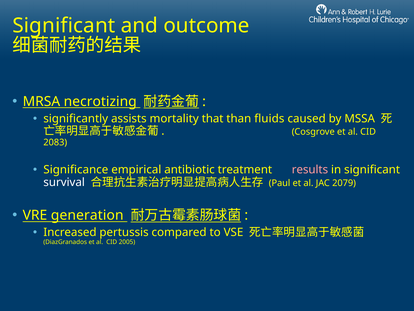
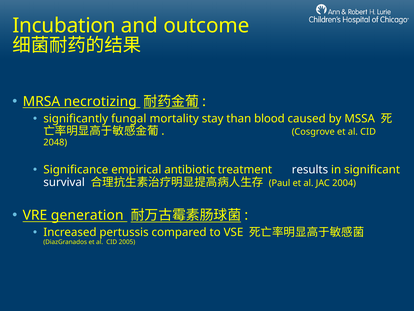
Significant: Significant -> Incubation (64, 25)
assists: assists -> fungal (129, 118)
that: that -> stay (213, 118)
fluids: fluids -> blood (269, 118)
2083: 2083 -> 2048 (55, 142)
results colour: pink -> white (310, 169)
2079: 2079 -> 2004 (344, 183)
